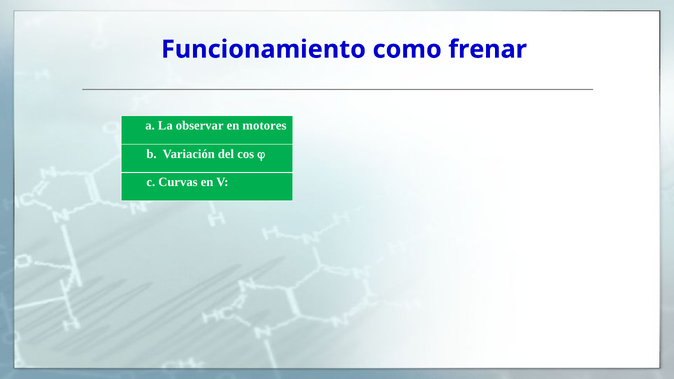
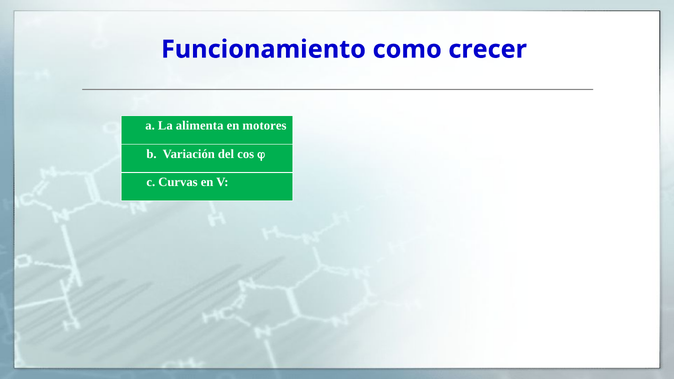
frenar: frenar -> crecer (488, 49)
observar: observar -> alimenta (200, 126)
